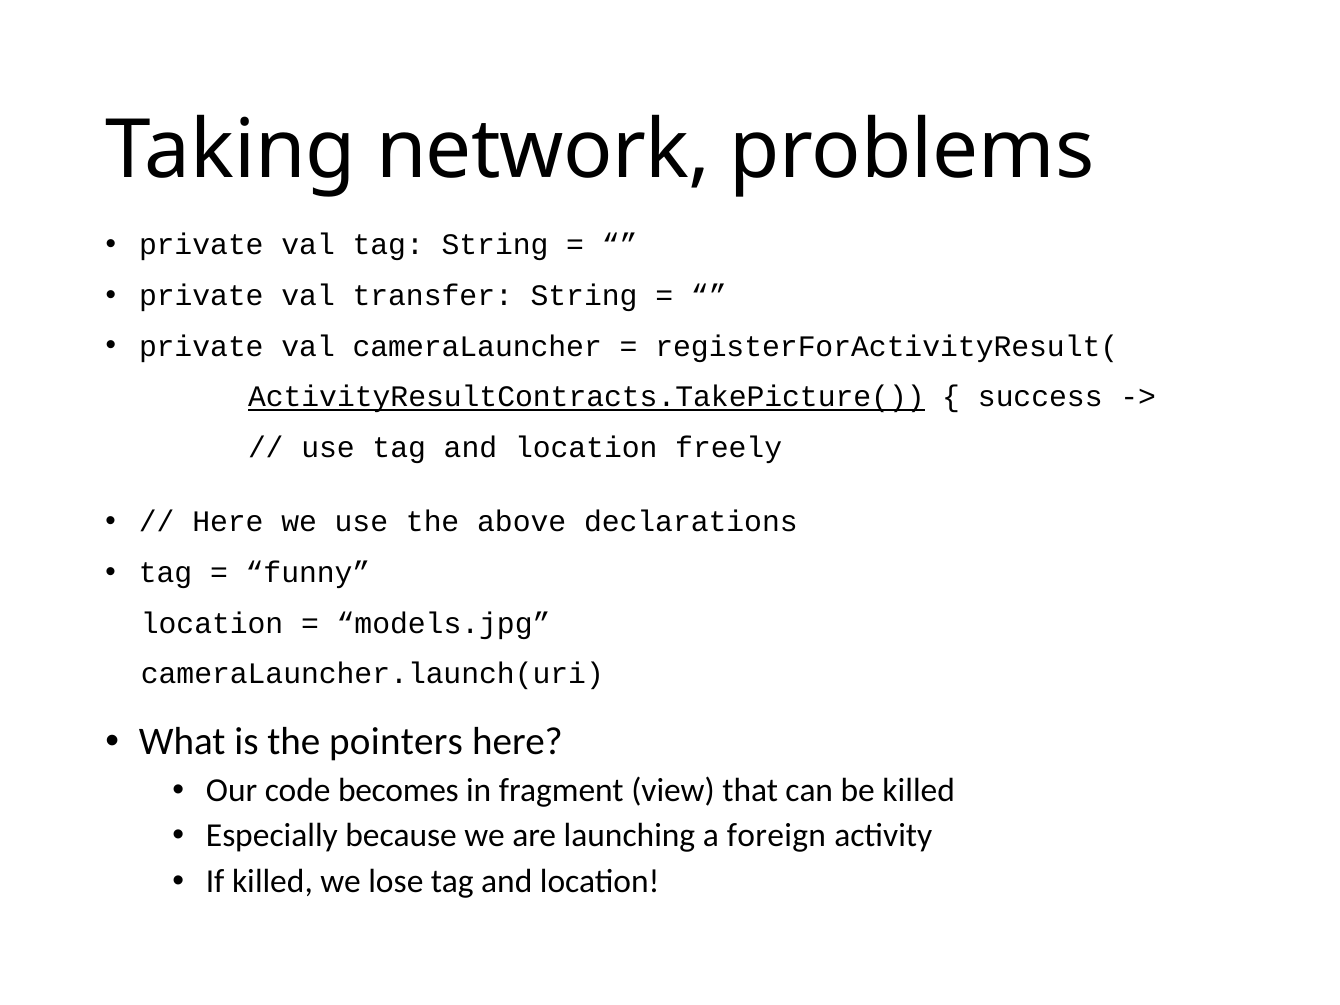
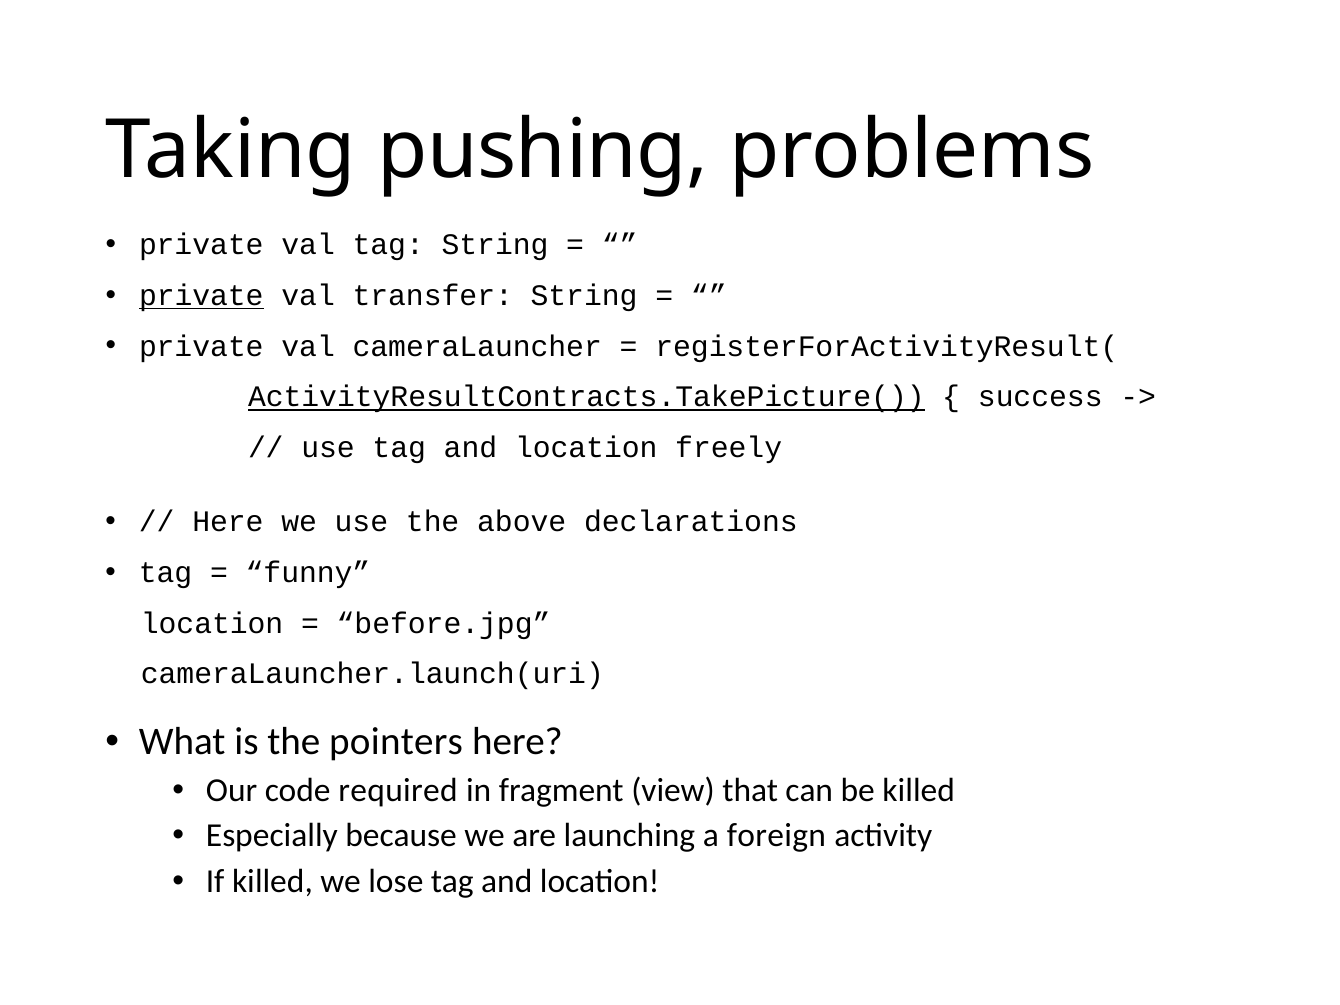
network: network -> pushing (543, 150)
private underline: none -> present (201, 296)
models.jpg: models.jpg -> before.jpg (444, 623)
becomes: becomes -> required (398, 790)
